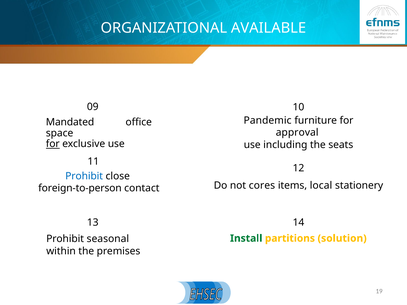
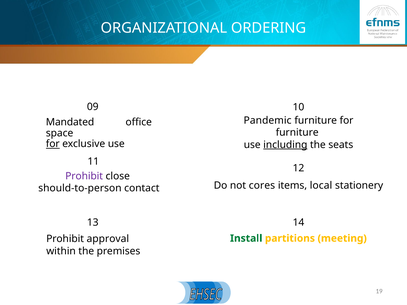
AVAILABLE: AVAILABLE -> ORDERING (269, 28)
approval: approval -> furniture (297, 133)
including underline: none -> present (285, 145)
Prohibit colour: blue -> purple (84, 176)
foreign-to-person: foreign-to-person -> should-to-person (80, 188)
seasonal: seasonal -> approval (108, 239)
solution: solution -> meeting (342, 239)
